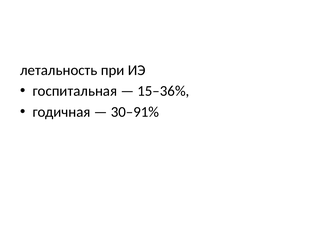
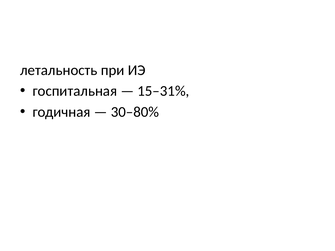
15–36%: 15–36% -> 15–31% (163, 91)
30–91%: 30–91% -> 30–80% (135, 112)
